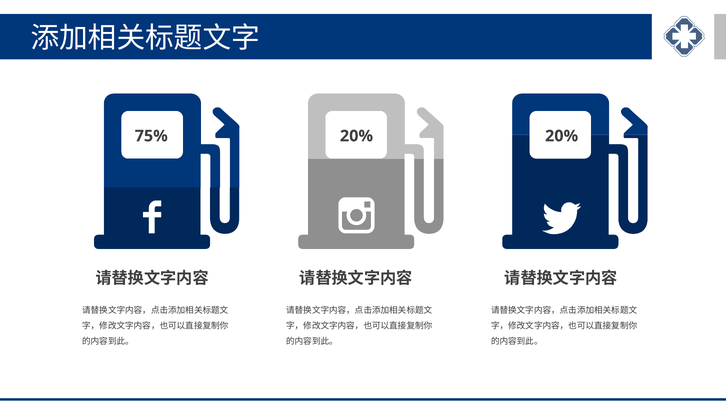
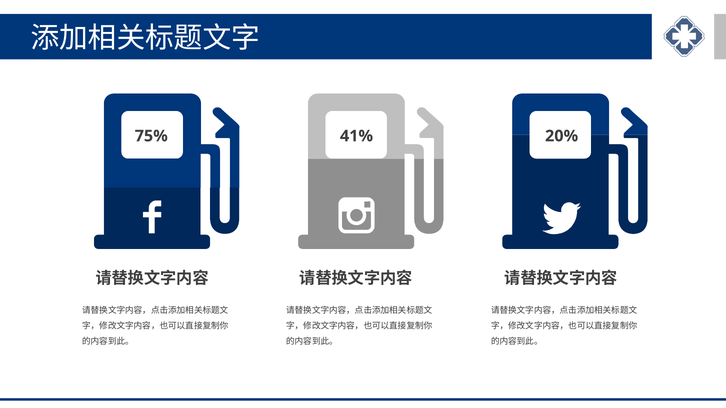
75% 20%: 20% -> 41% (356, 136)
